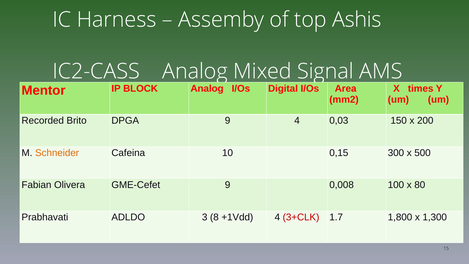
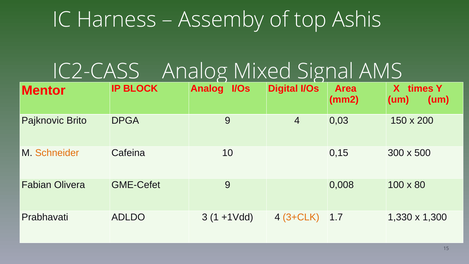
Recorded: Recorded -> Pajknovic (43, 121)
8: 8 -> 1 (214, 217)
3+CLK colour: red -> orange (301, 217)
1,800: 1,800 -> 1,330 (400, 217)
